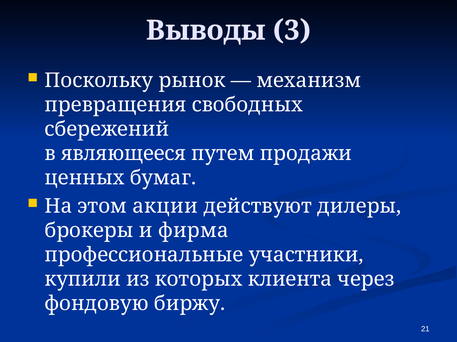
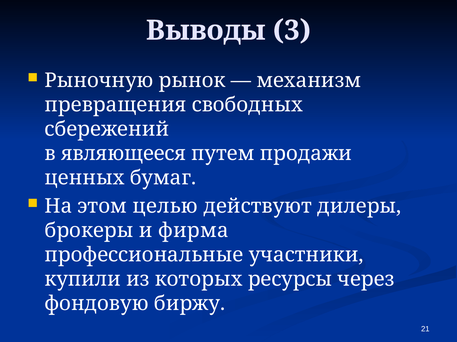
Поскольку: Поскольку -> Рыночную (99, 81)
акции: акции -> целью (165, 207)
клиента: клиента -> ресурсы (290, 280)
